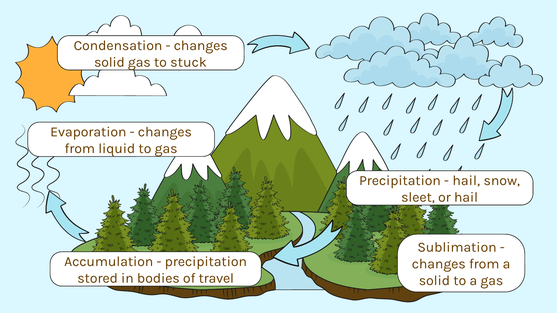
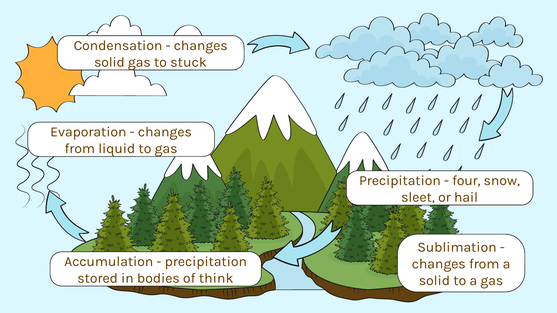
hail: hail -> four (466, 181)
travel: travel -> think (216, 279)
